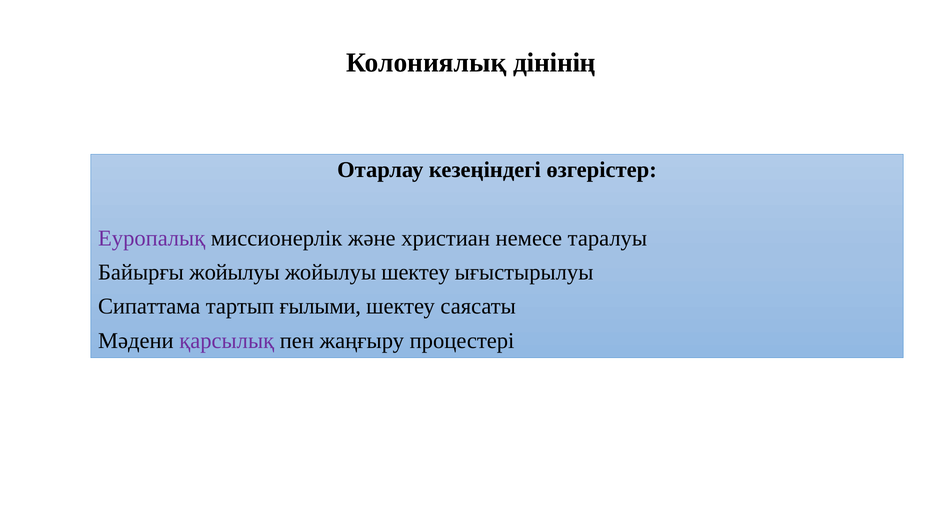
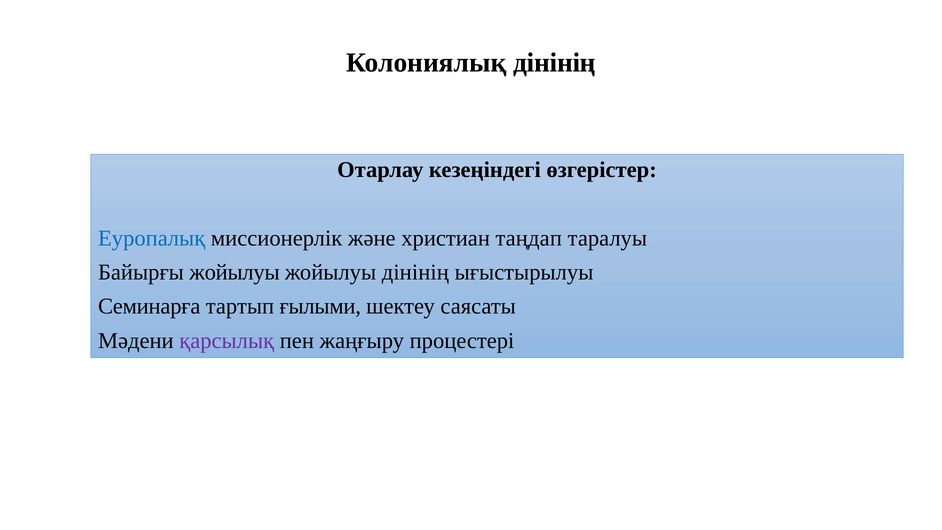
Еуропалық colour: purple -> blue (152, 238)
немесе: немесе -> таңдап (529, 238)
жойылуы шектеу: шектеу -> дінінің (415, 272)
Сипаттама: Сипаттама -> Семинарға (149, 306)
